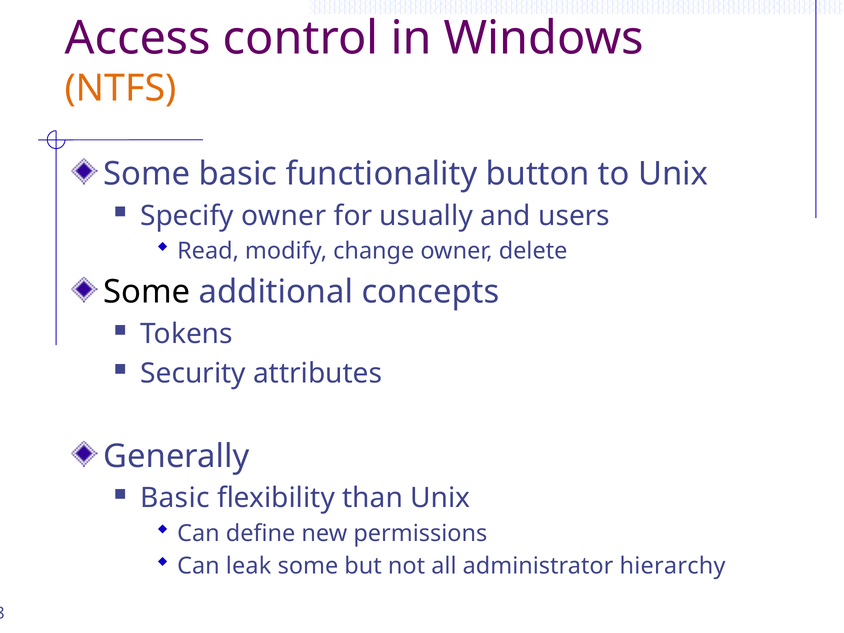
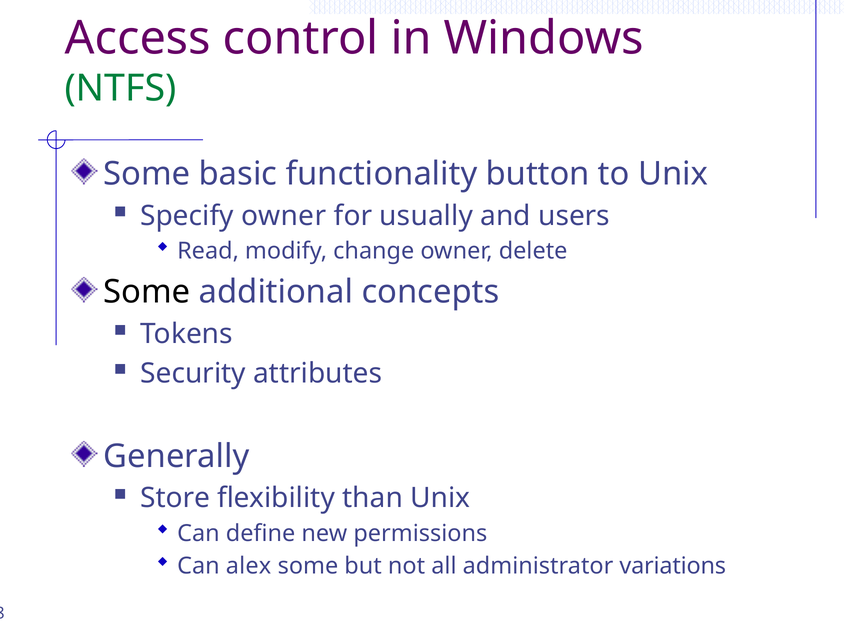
NTFS colour: orange -> green (121, 88)
Basic: Basic -> Store (175, 498)
leak: leak -> alex (249, 566)
hierarchy: hierarchy -> variations (673, 566)
